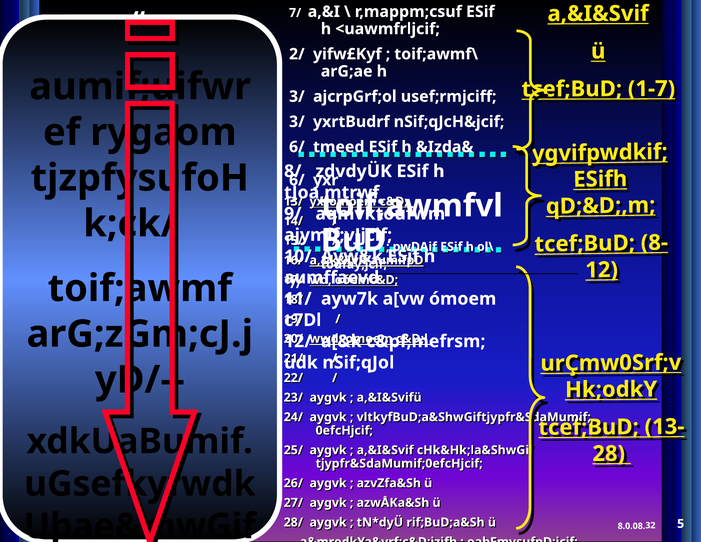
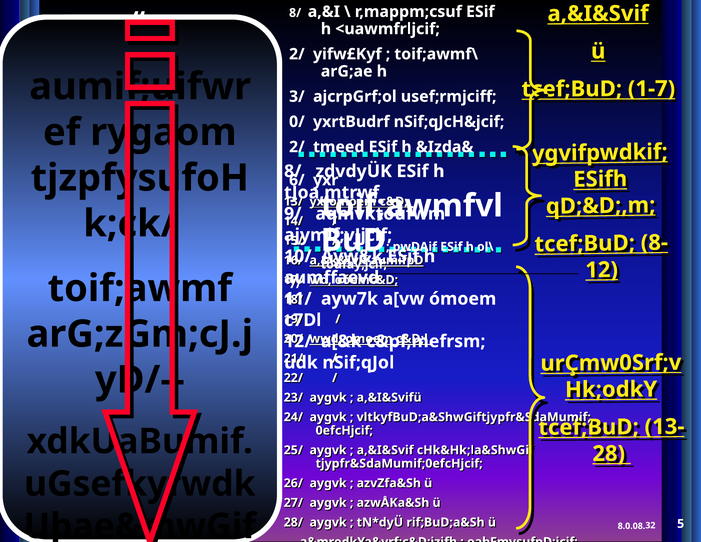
7/: 7/ -> 8/ (295, 13)
3/: 3/ -> 0/ (297, 122)
6/: 6/ -> 2/ (297, 147)
